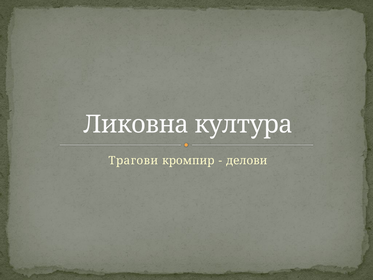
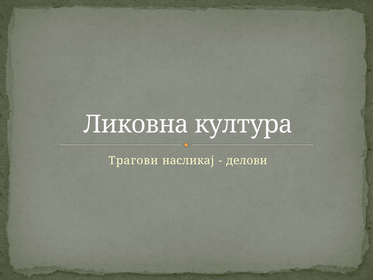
кромпир: кромпир -> насликај (188, 160)
